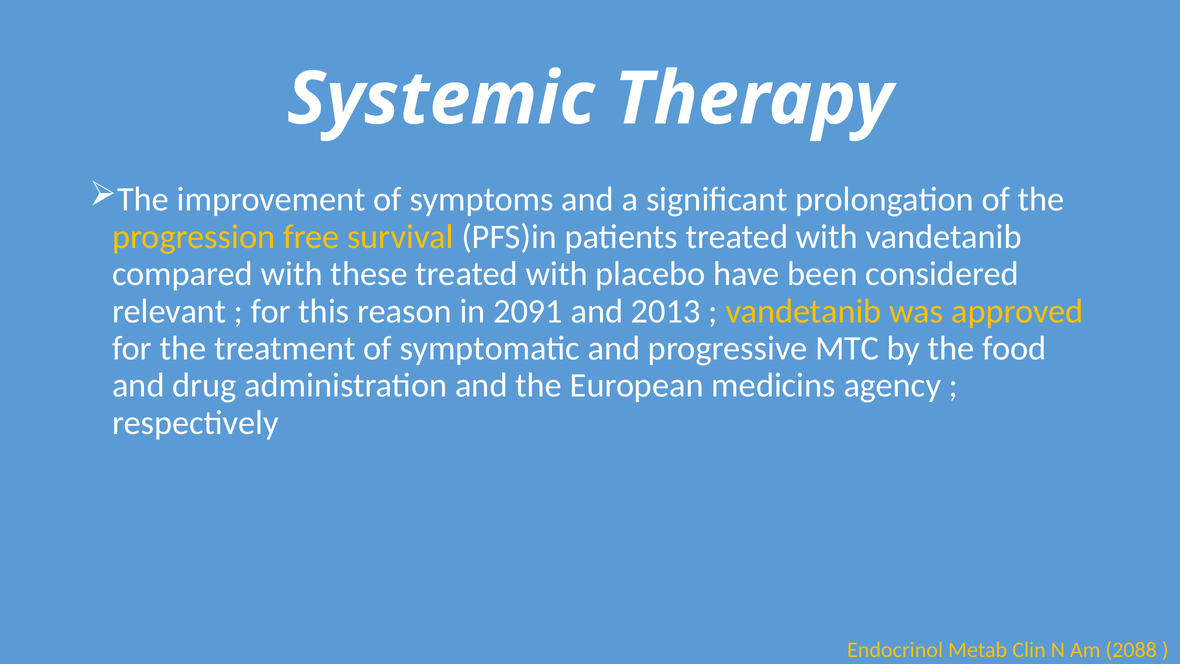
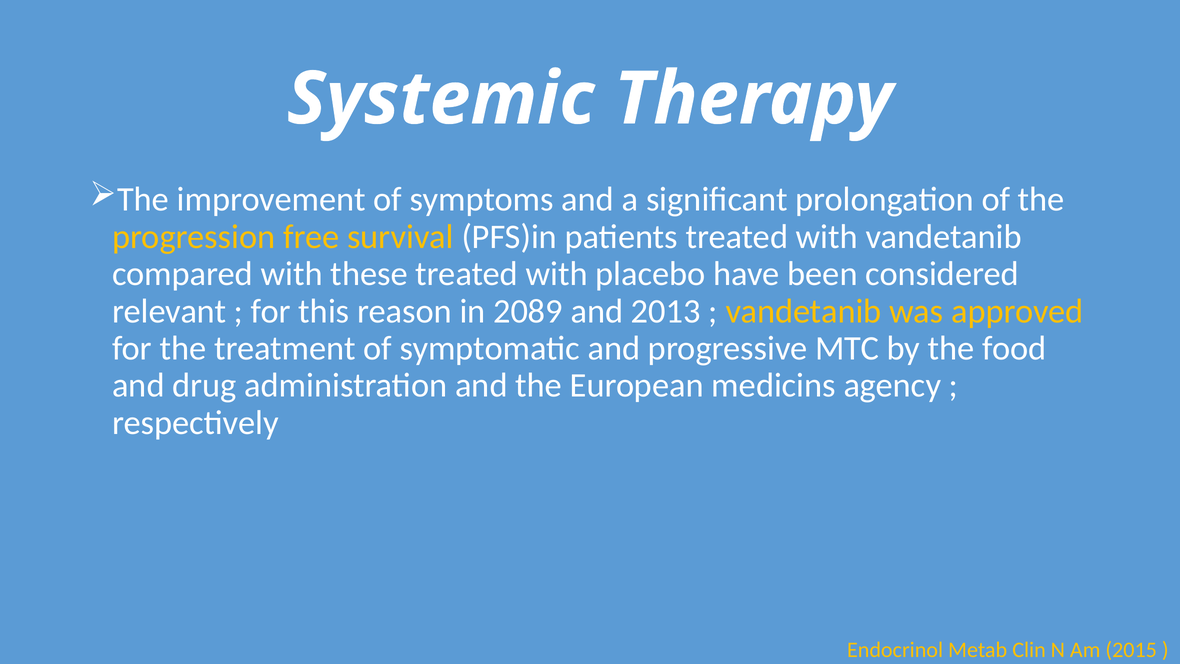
2091: 2091 -> 2089 (528, 311)
2088: 2088 -> 2015 (1131, 650)
